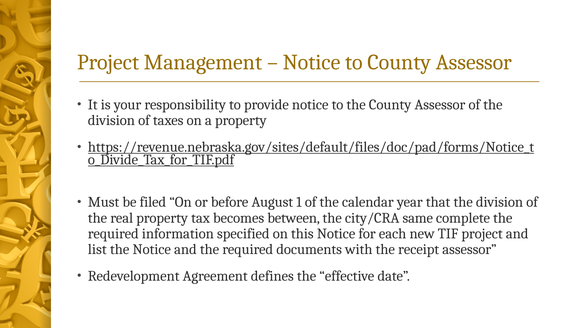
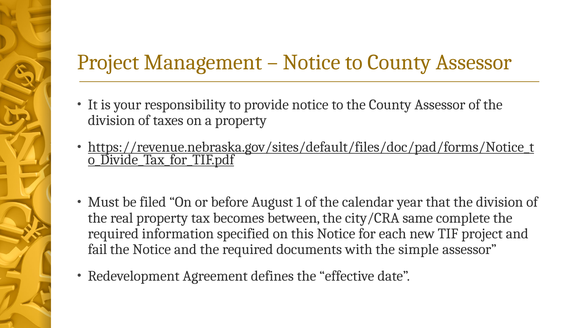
list: list -> fail (97, 249)
receipt: receipt -> simple (419, 249)
